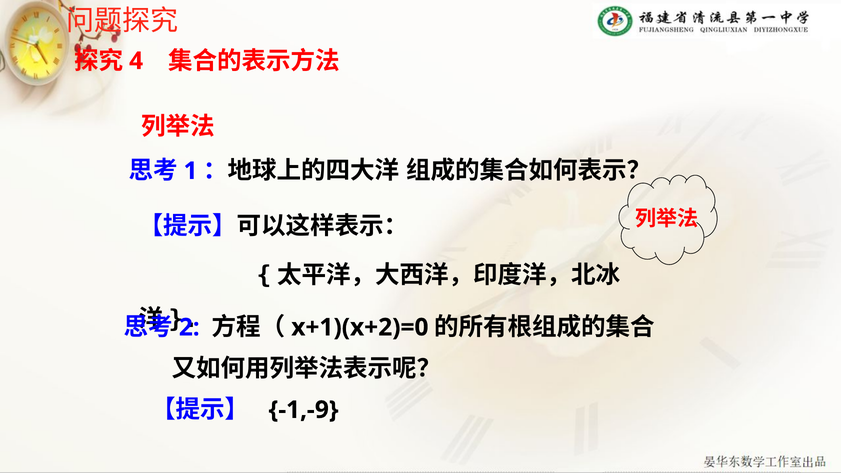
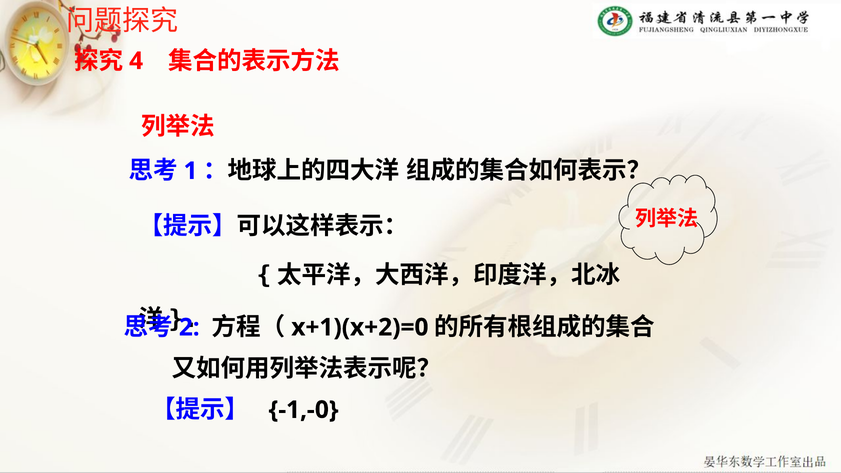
-1,-9: -1,-9 -> -1,-0 (304, 410)
